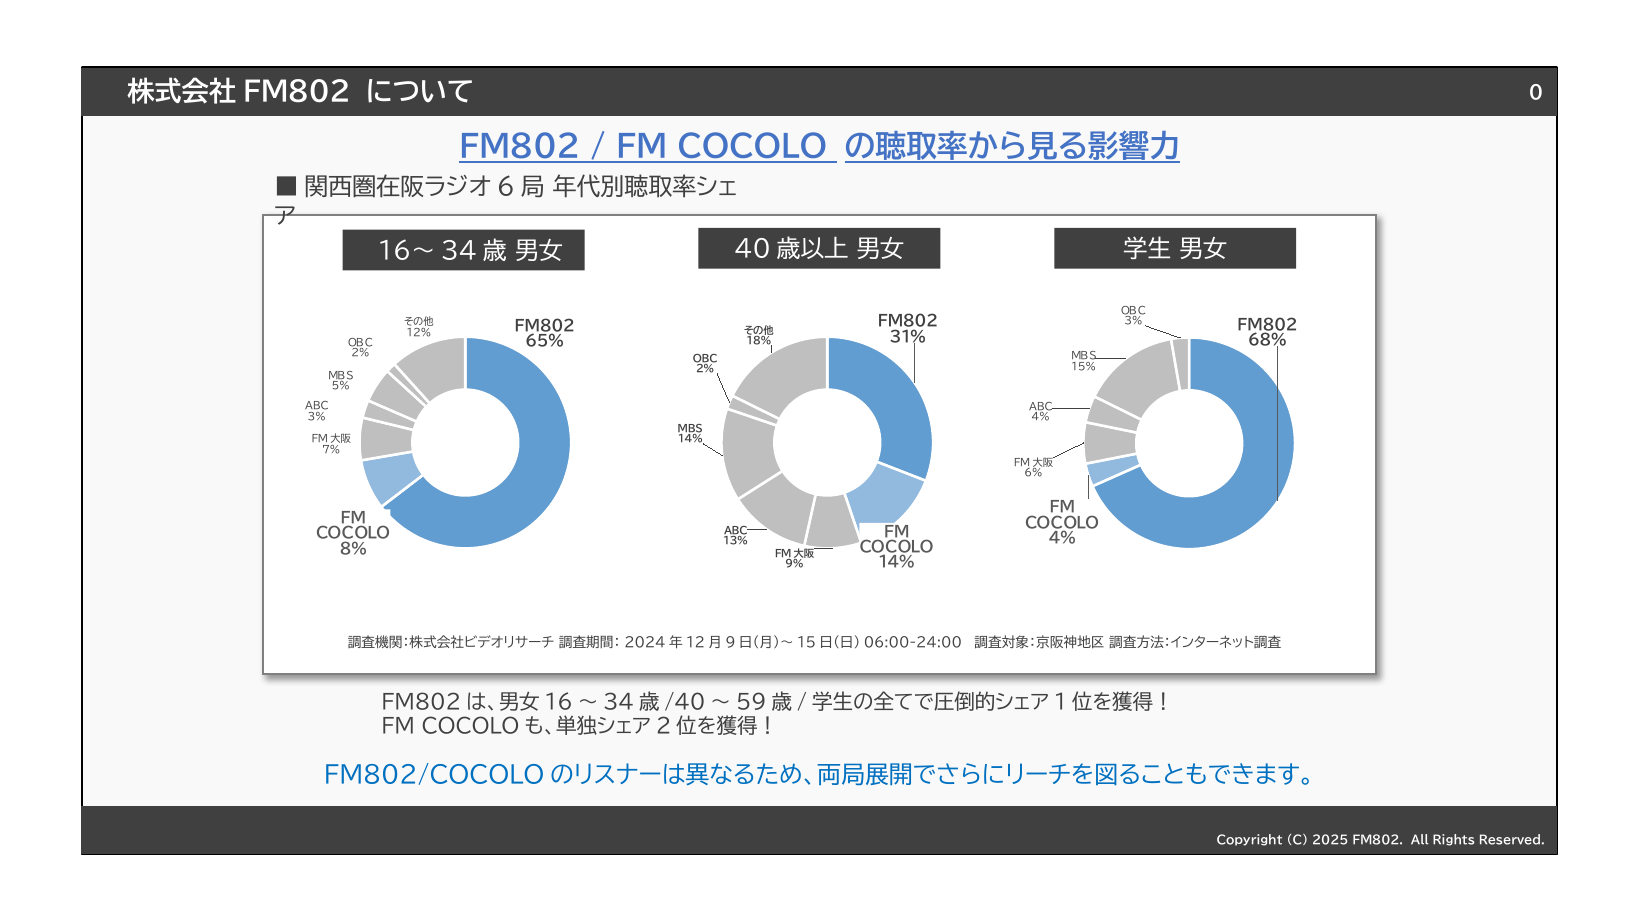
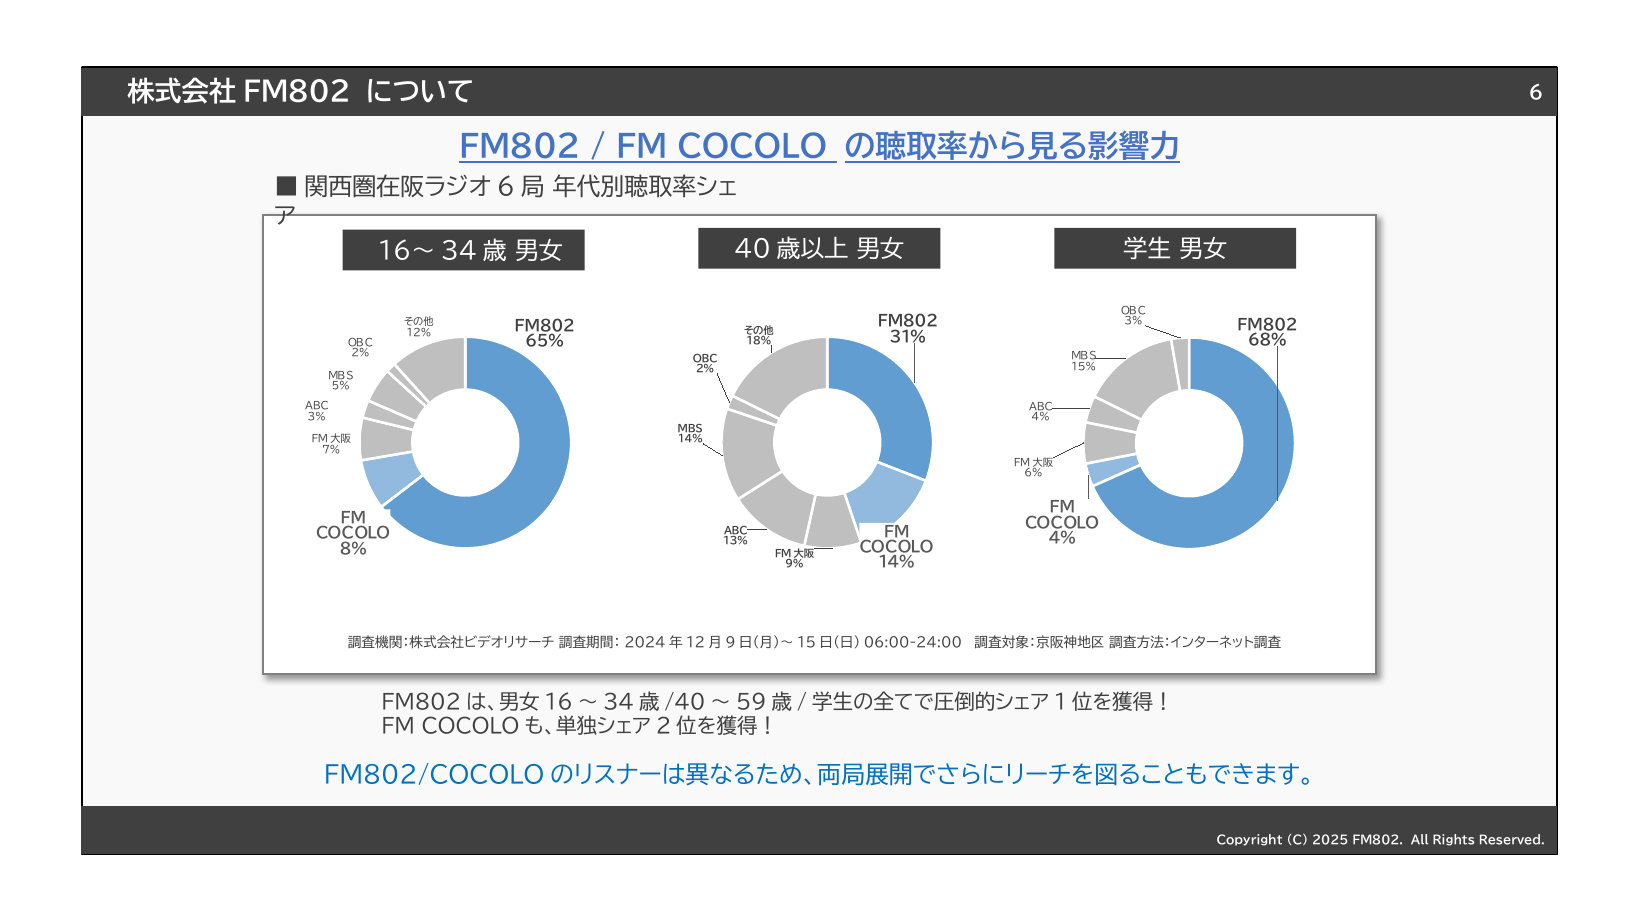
0: 0 -> 6 (1536, 93)
